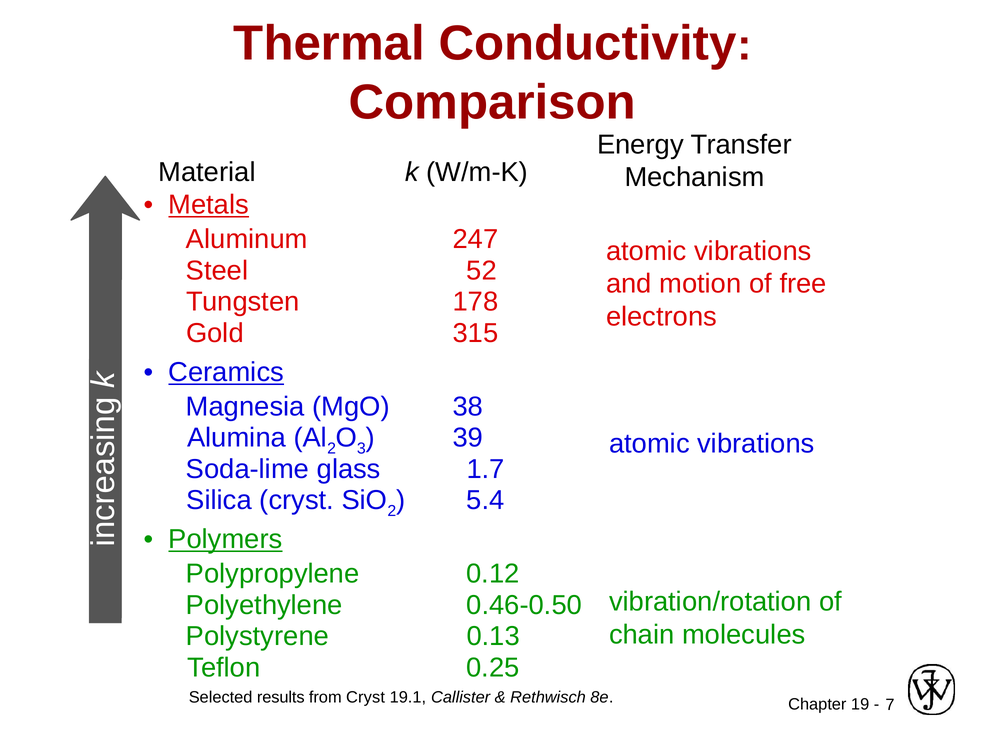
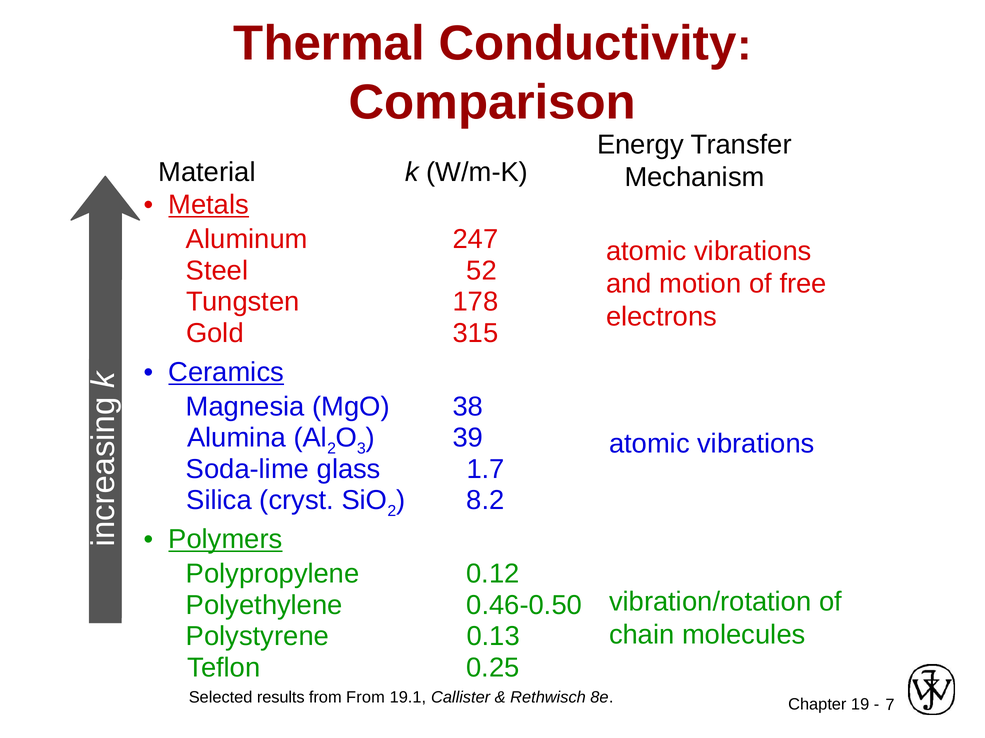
5.4: 5.4 -> 8.2 (485, 501)
from Cryst: Cryst -> From (365, 698)
